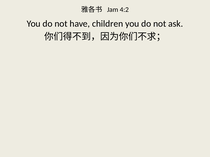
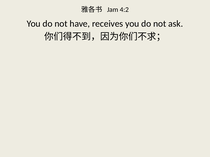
children: children -> receives (108, 24)
